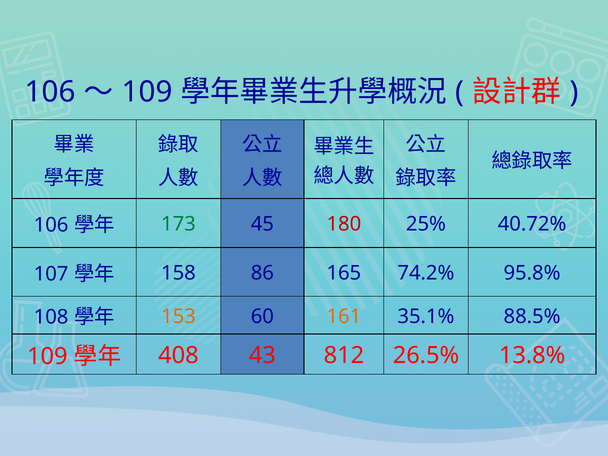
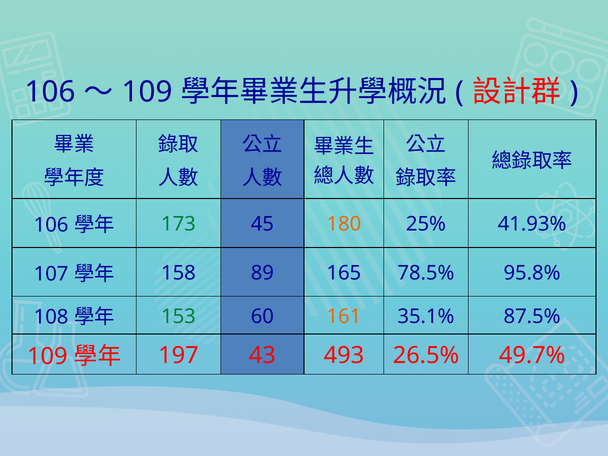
180 colour: red -> orange (344, 224)
40.72%: 40.72% -> 41.93% (532, 224)
86: 86 -> 89 (262, 273)
74.2%: 74.2% -> 78.5% (426, 273)
153 colour: orange -> green (178, 316)
88.5%: 88.5% -> 87.5% (532, 316)
408: 408 -> 197 (179, 356)
812: 812 -> 493 (344, 356)
13.8%: 13.8% -> 49.7% (532, 356)
